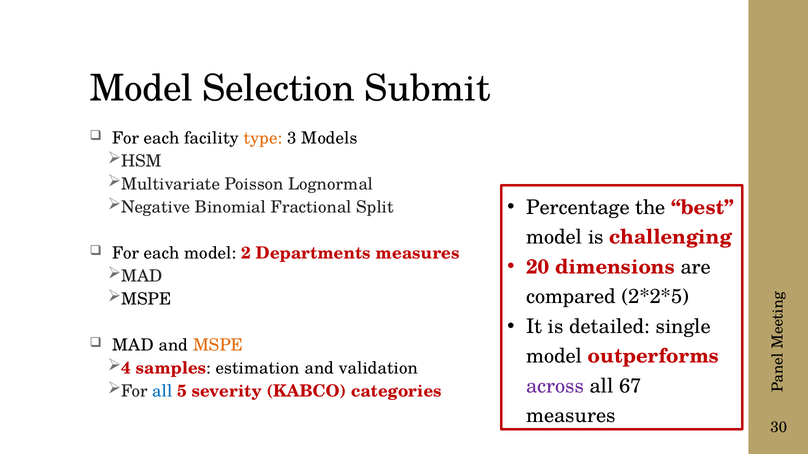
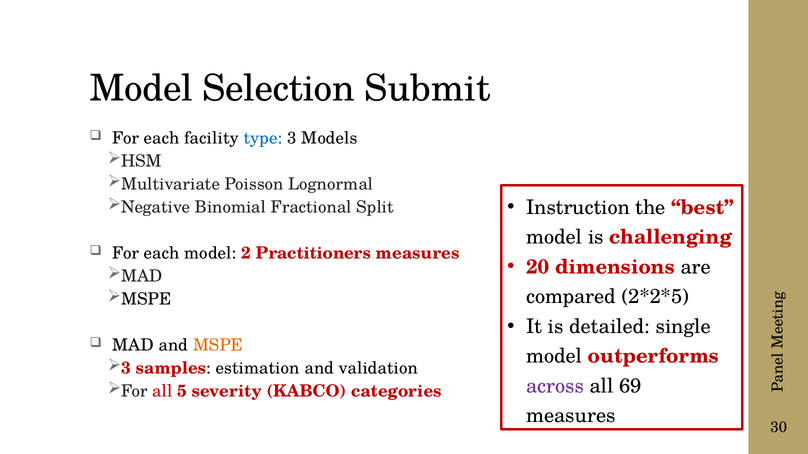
type colour: orange -> blue (263, 138)
Percentage: Percentage -> Instruction (578, 208)
Departments: Departments -> Practitioners (313, 253)
4: 4 -> 3 (126, 369)
67: 67 -> 69 (630, 386)
all colour: blue -> red (162, 392)
